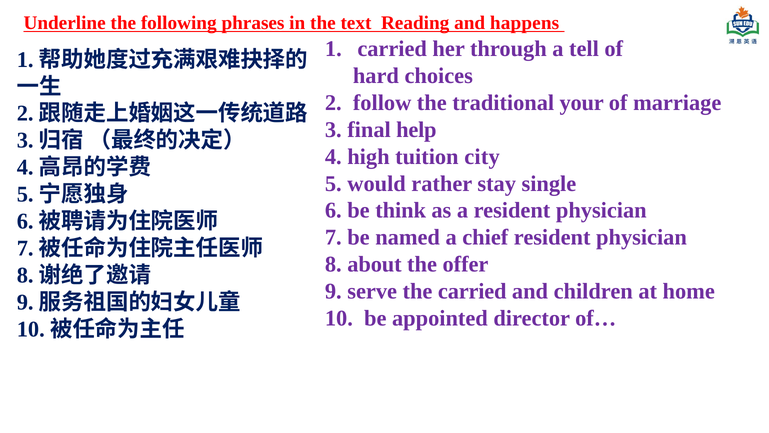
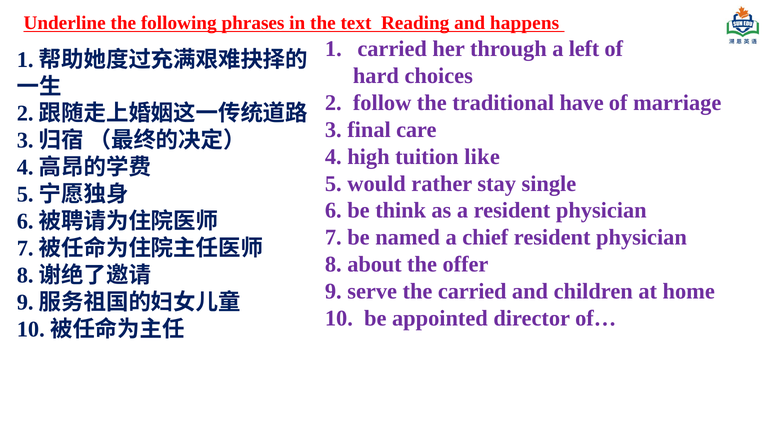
tell: tell -> left (584, 49)
your: your -> have (582, 103)
help: help -> care (416, 130)
city: city -> like (482, 156)
